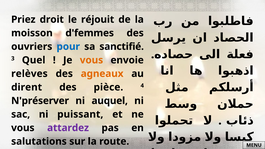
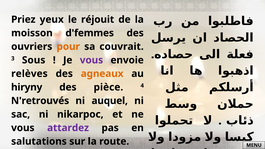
droit: droit -> yeux (52, 19)
pour colour: blue -> orange (68, 47)
sanctifié: sanctifié -> couvrait (122, 47)
Quel: Quel -> Sous (34, 60)
vous colour: orange -> purple (91, 60)
dirent: dirent -> hiryny (27, 87)
N'préserver: N'préserver -> N'retrouvés (40, 101)
puissant: puissant -> nikarpoc (80, 114)
